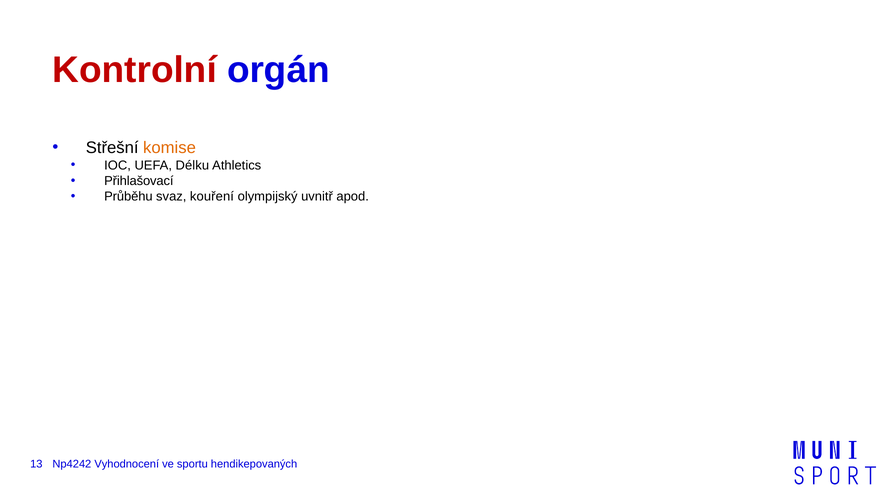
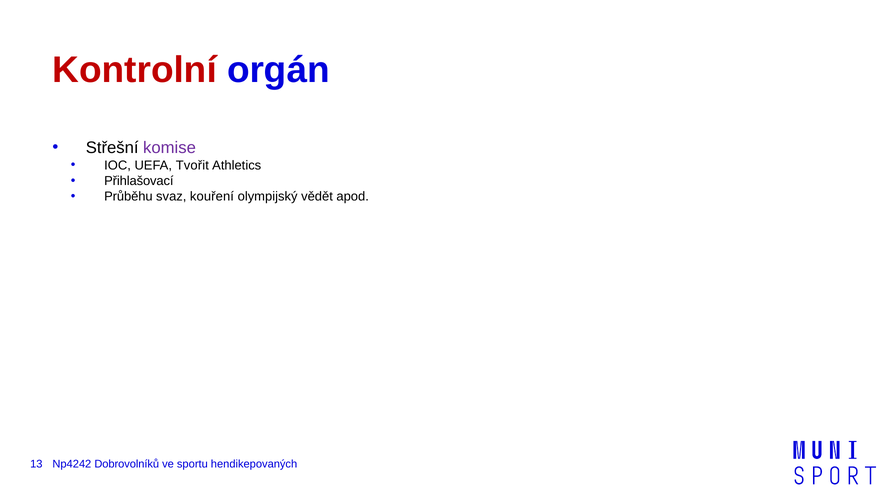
komise colour: orange -> purple (169, 148)
Délku: Délku -> Tvořit (192, 165)
uvnitř: uvnitř -> vědět (317, 197)
Vyhodnocení: Vyhodnocení -> Dobrovolníků (127, 464)
